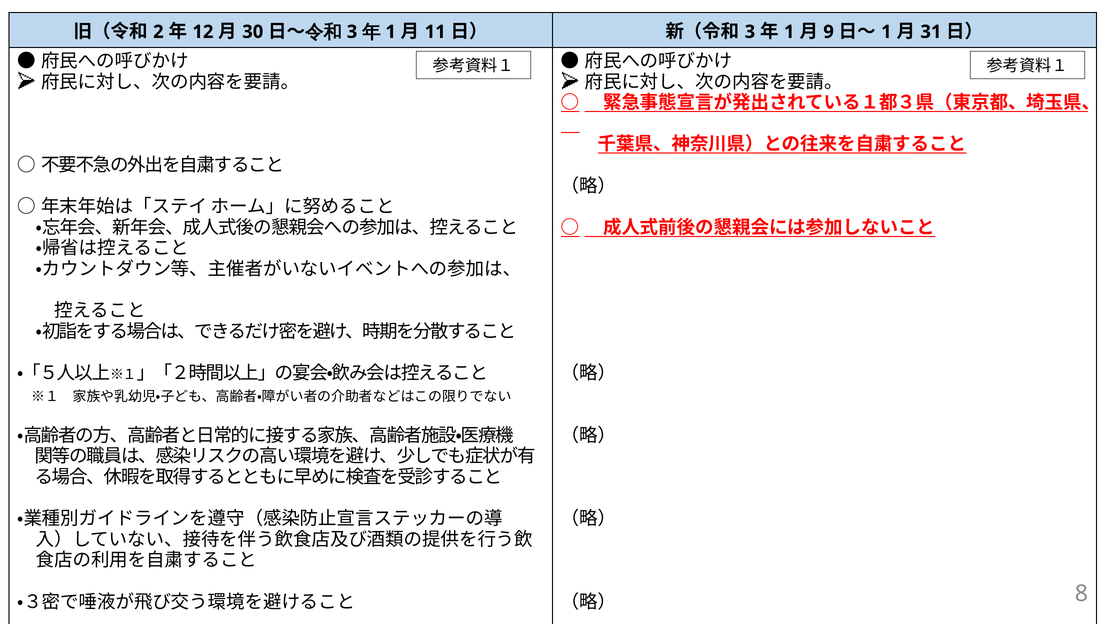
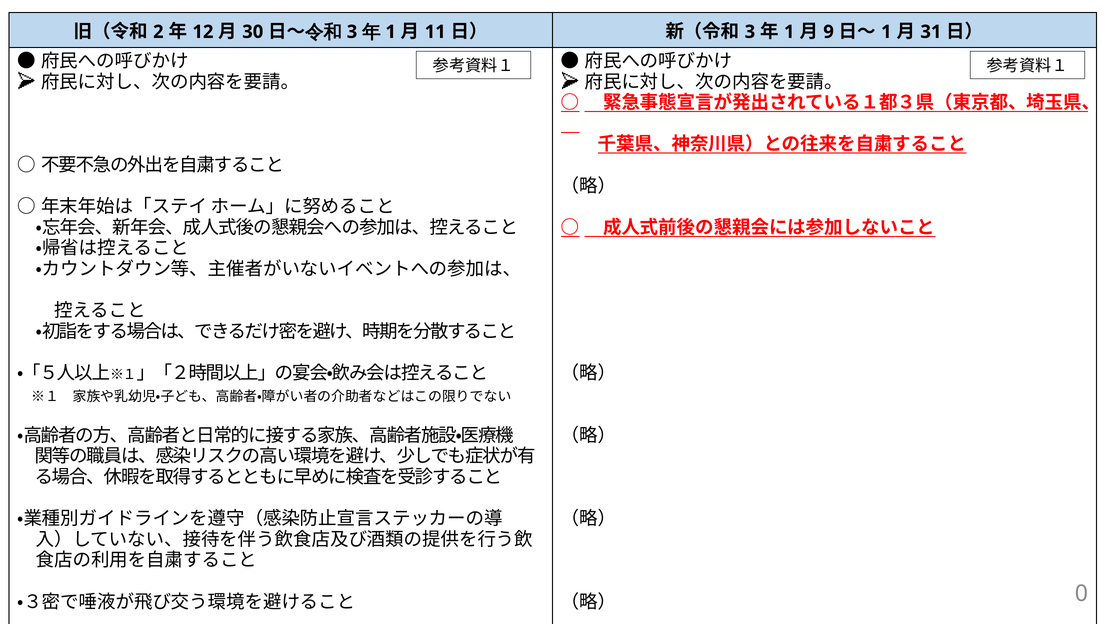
8: 8 -> 0 (1081, 594)
